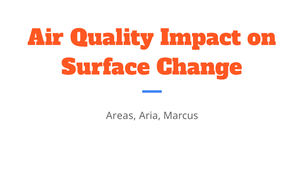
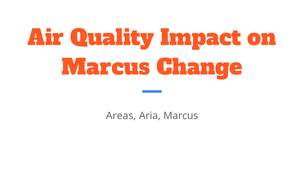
Surface: Surface -> Marcus (106, 68)
